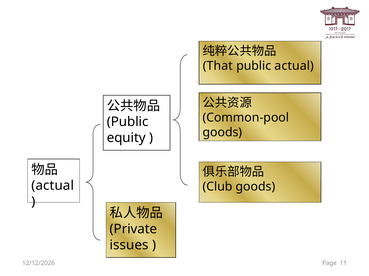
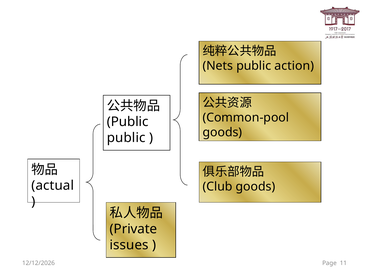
That: That -> Nets (218, 66)
public actual: actual -> action (294, 66)
equity: equity -> public (126, 138)
